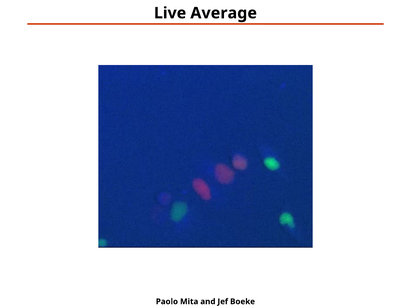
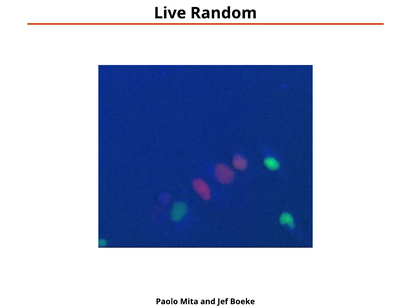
Average: Average -> Random (224, 13)
